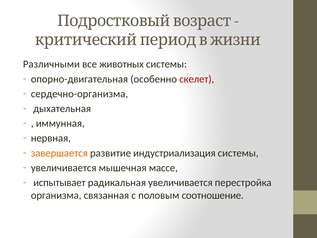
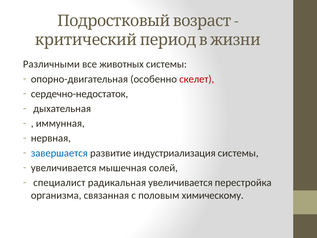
сердечно-организма: сердечно-организма -> сердечно-недостаток (80, 94)
завершается colour: orange -> blue (59, 153)
массе: массе -> солей (163, 168)
испытывает: испытывает -> специалист (59, 182)
соотношение: соотношение -> химическому (213, 195)
